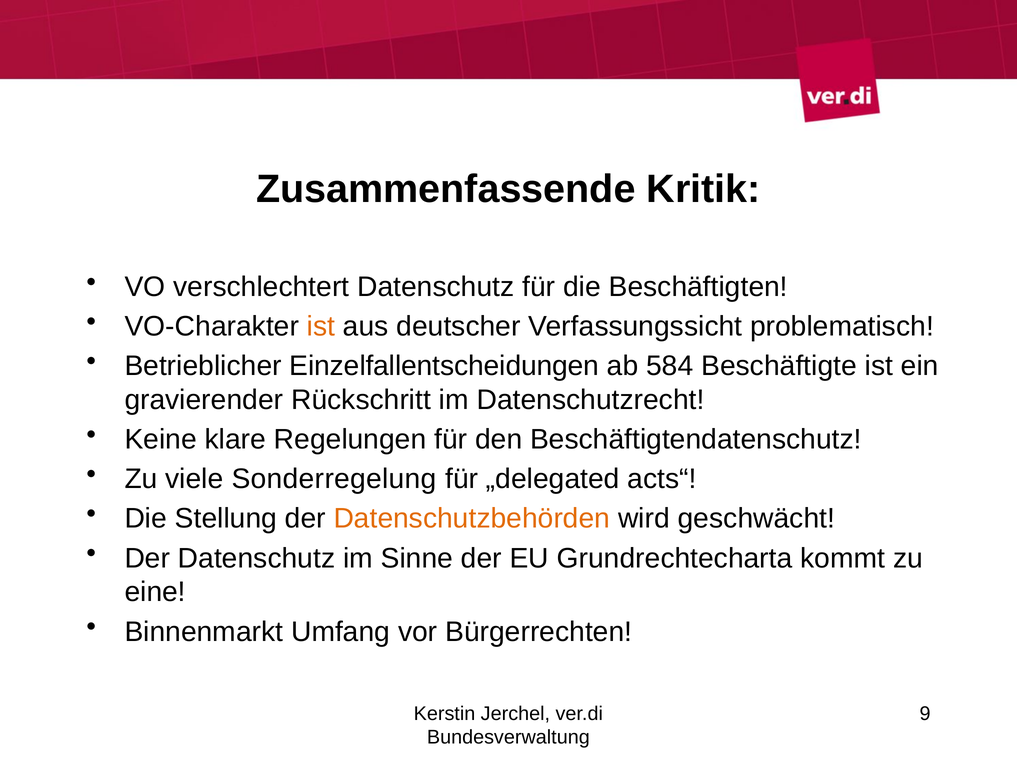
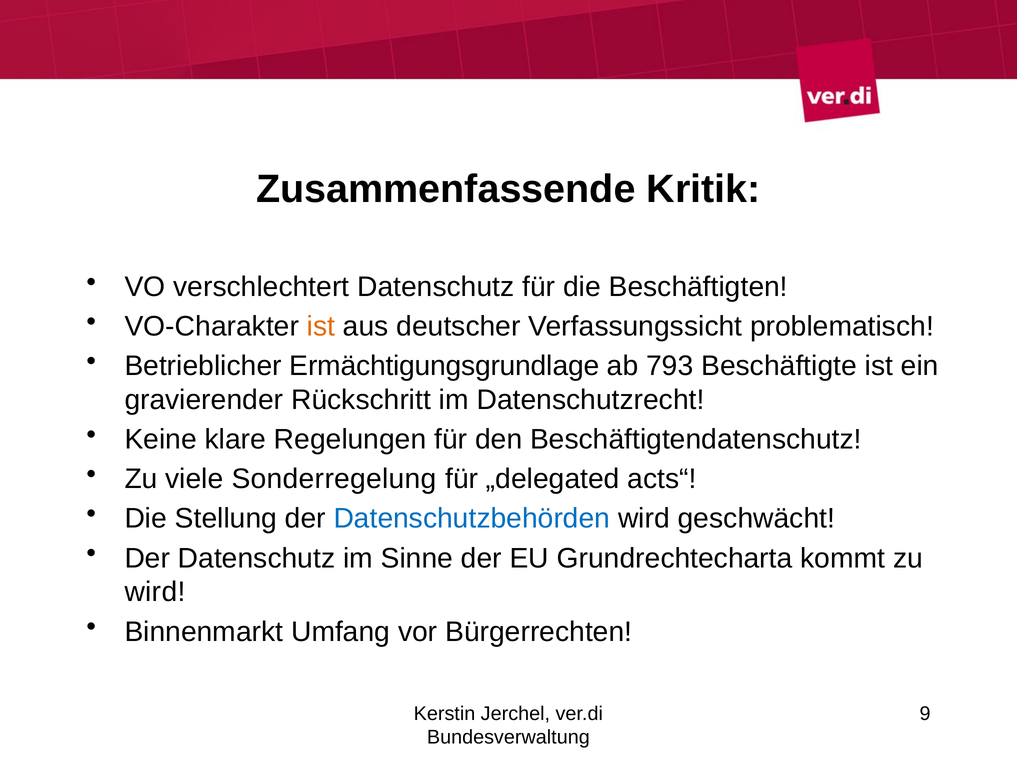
Einzelfallentscheidungen: Einzelfallentscheidungen -> Ermächtigungsgrundlage (444, 366)
584: 584 -> 793 (670, 366)
Datenschutzbehörden colour: orange -> blue (472, 518)
eine: eine -> wird (155, 592)
